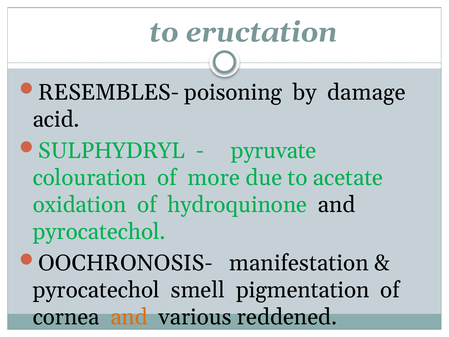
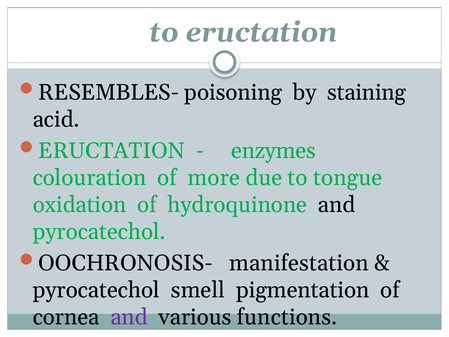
damage: damage -> staining (367, 92)
SULPHYDRYL: SULPHYDRYL -> ERUCTATION (112, 151)
pyruvate: pyruvate -> enzymes (274, 151)
acetate: acetate -> tongue (348, 178)
and colour: orange -> purple (129, 317)
reddened: reddened -> functions (287, 317)
